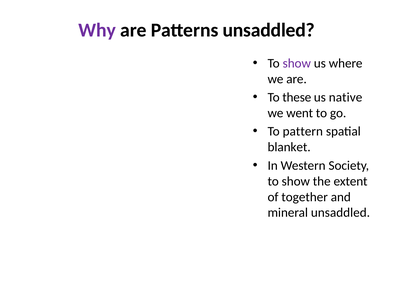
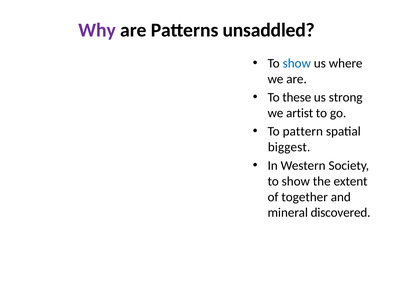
show colour: purple -> blue (297, 63)
native: native -> strong (346, 97)
went: went -> artist (300, 113)
blanket: blanket -> biggest (289, 147)
mineral unsaddled: unsaddled -> discovered (341, 212)
